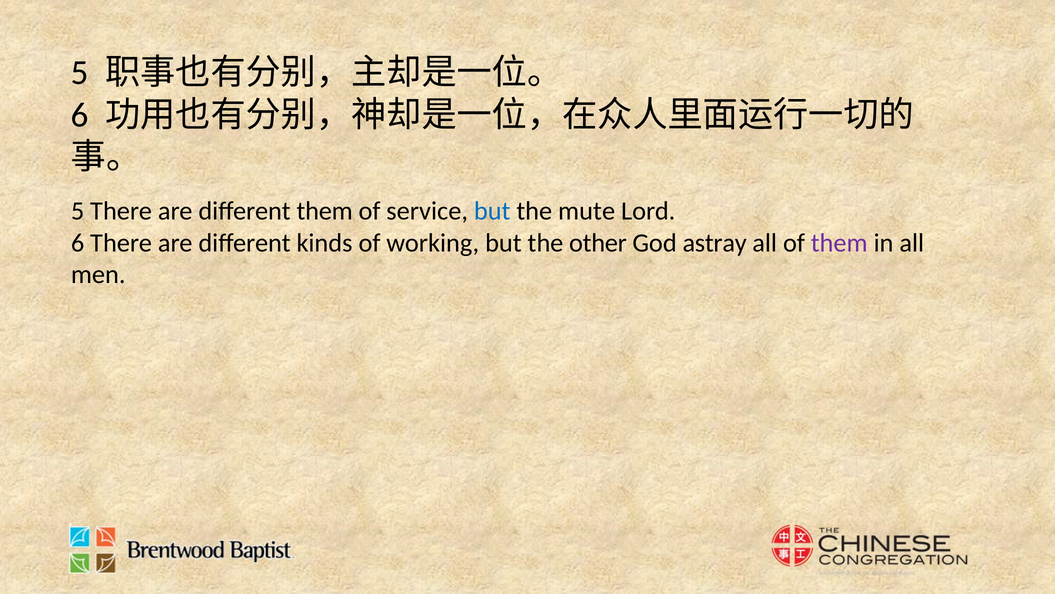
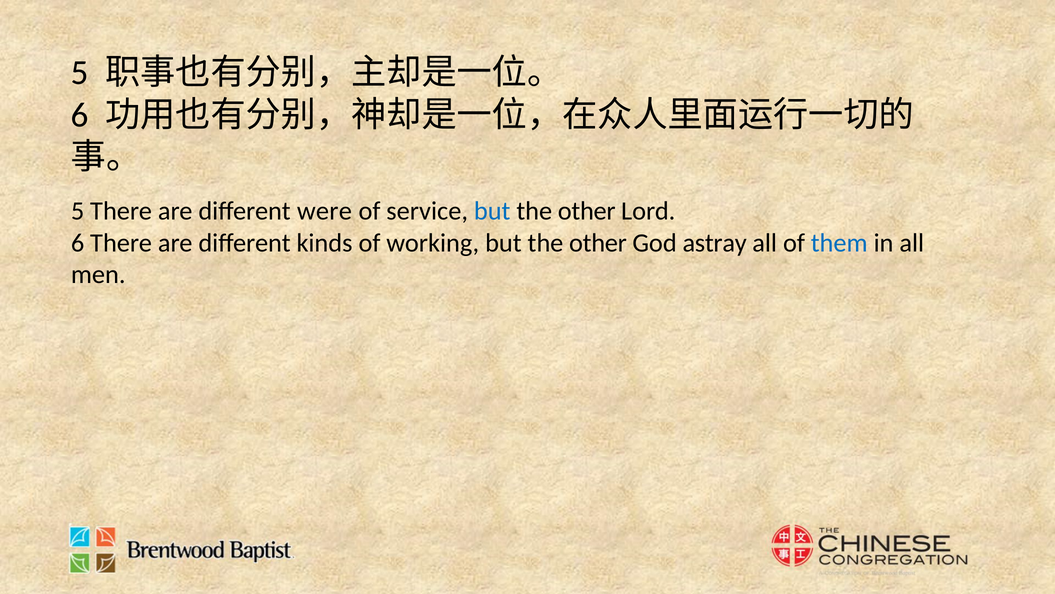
different them: them -> were (324, 211)
mute: mute -> other (587, 211)
them colour: purple -> blue (839, 243)
